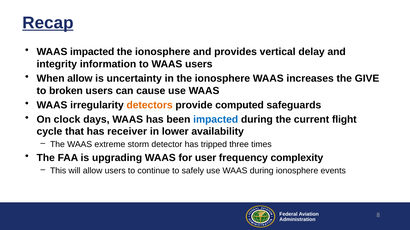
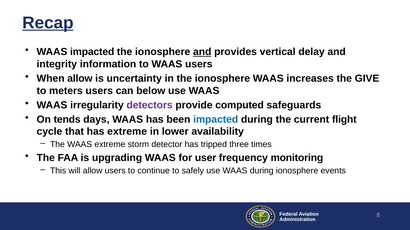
and underline: none -> present (202, 52)
broken: broken -> meters (66, 91)
cause: cause -> below (151, 91)
detectors colour: orange -> purple (150, 105)
clock: clock -> tends (67, 120)
has receiver: receiver -> extreme (127, 132)
complexity: complexity -> monitoring (297, 158)
